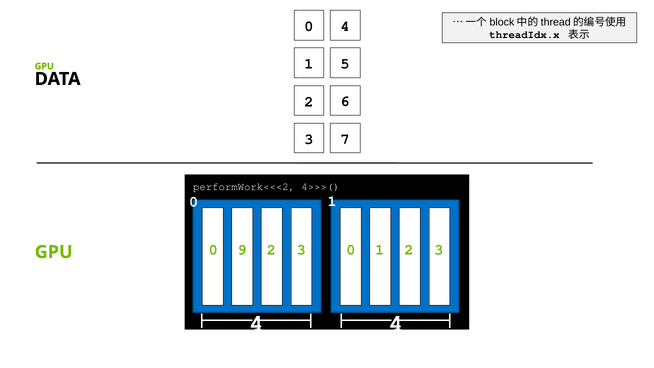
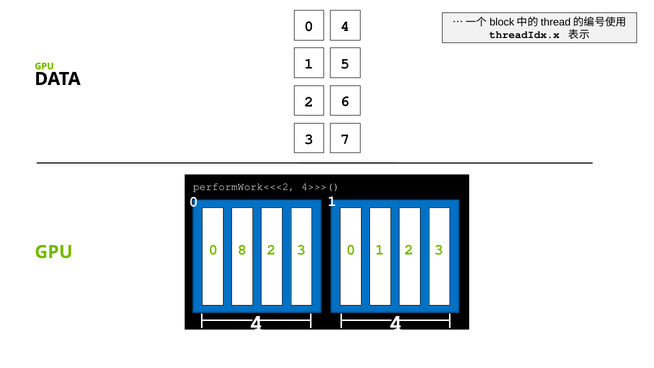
9: 9 -> 8 (242, 250)
